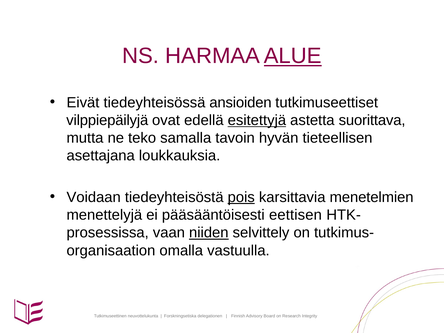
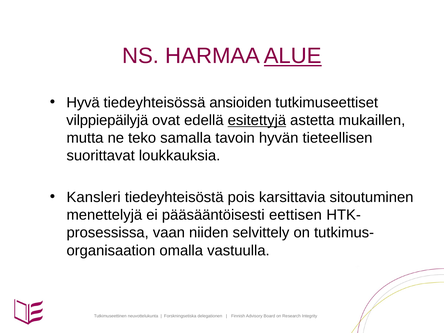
Eivät: Eivät -> Hyvä (83, 102)
suorittava: suorittava -> mukaillen (372, 120)
asettajana: asettajana -> suorittavat (101, 156)
Voidaan: Voidaan -> Kansleri (94, 197)
pois underline: present -> none (241, 197)
menetelmien: menetelmien -> sitoutuminen (372, 197)
niiden underline: present -> none (209, 233)
